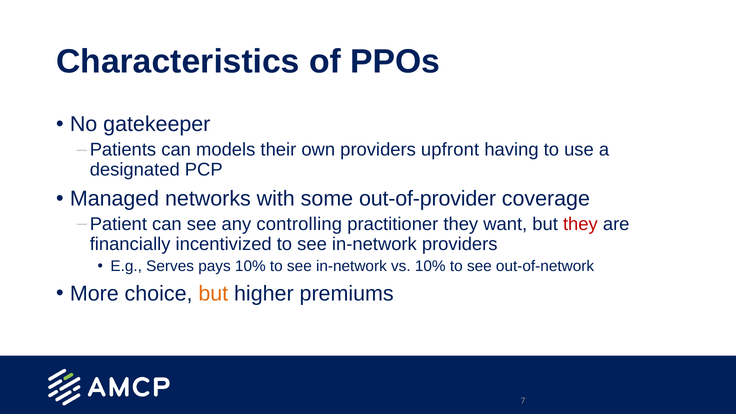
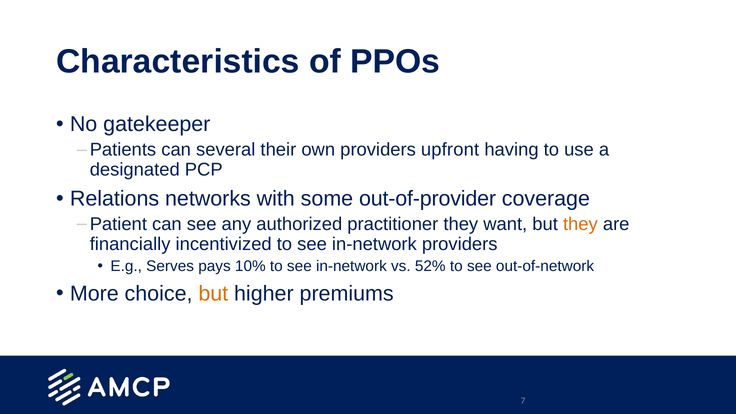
models: models -> several (226, 150)
Managed: Managed -> Relations (115, 199)
controlling: controlling -> authorized (299, 224)
they colour: red -> orange (580, 224)
vs 10%: 10% -> 52% (430, 266)
